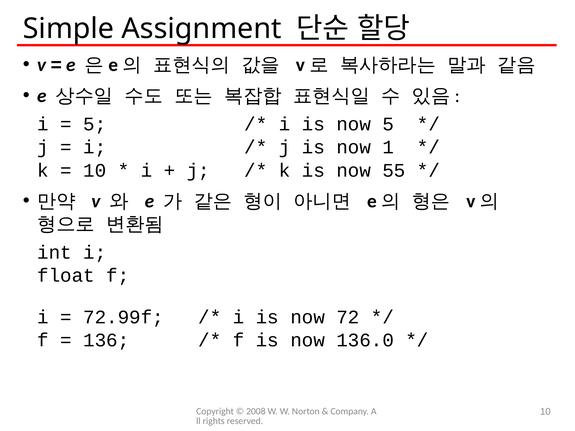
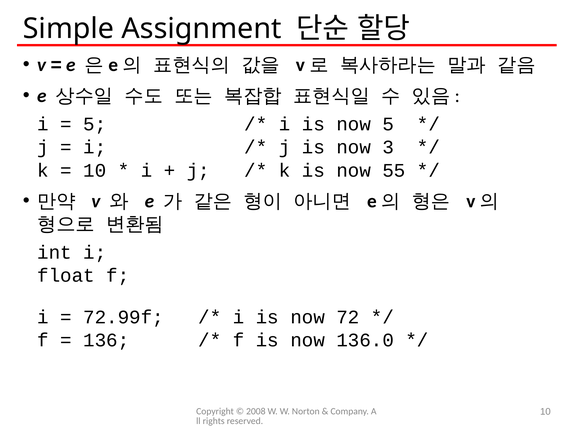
1: 1 -> 3 (388, 147)
